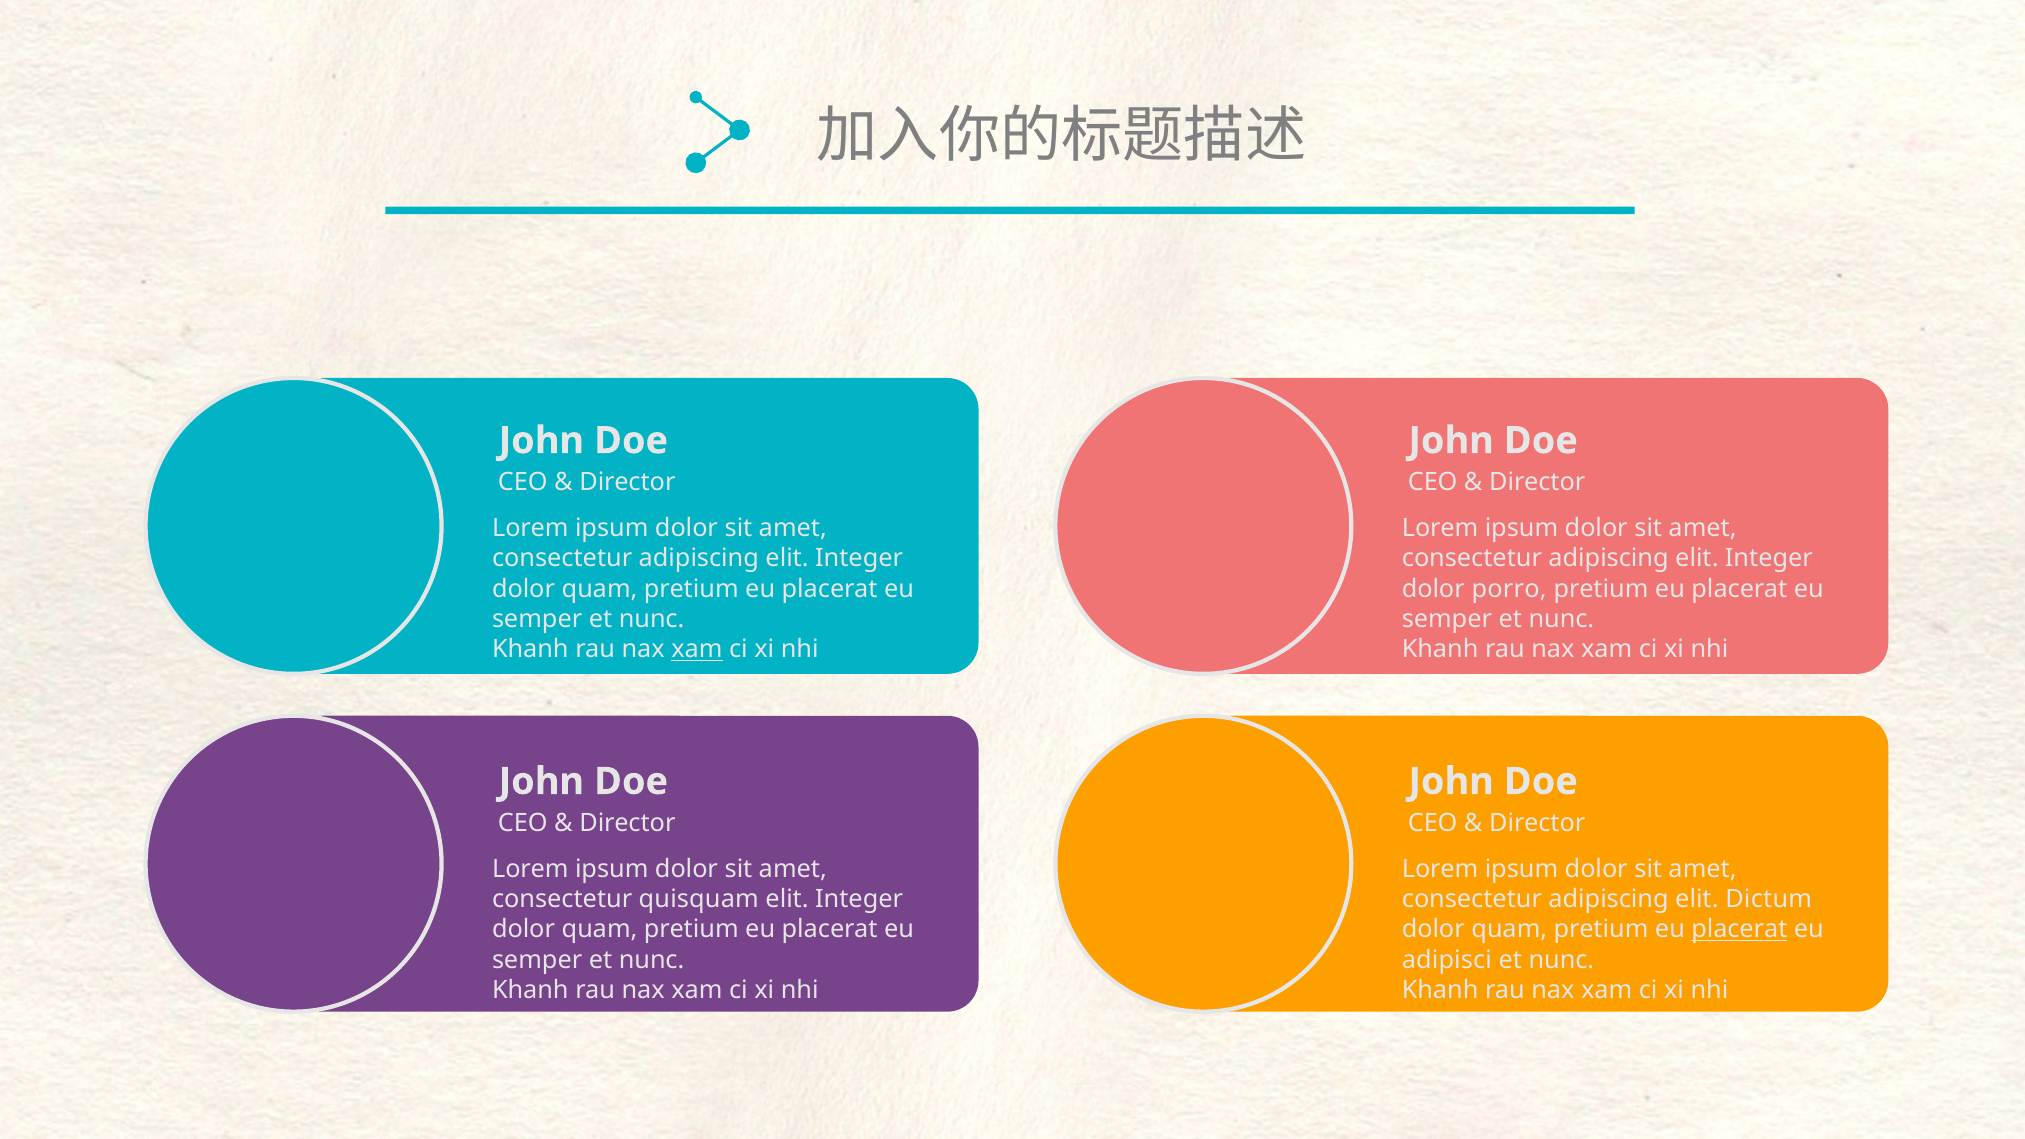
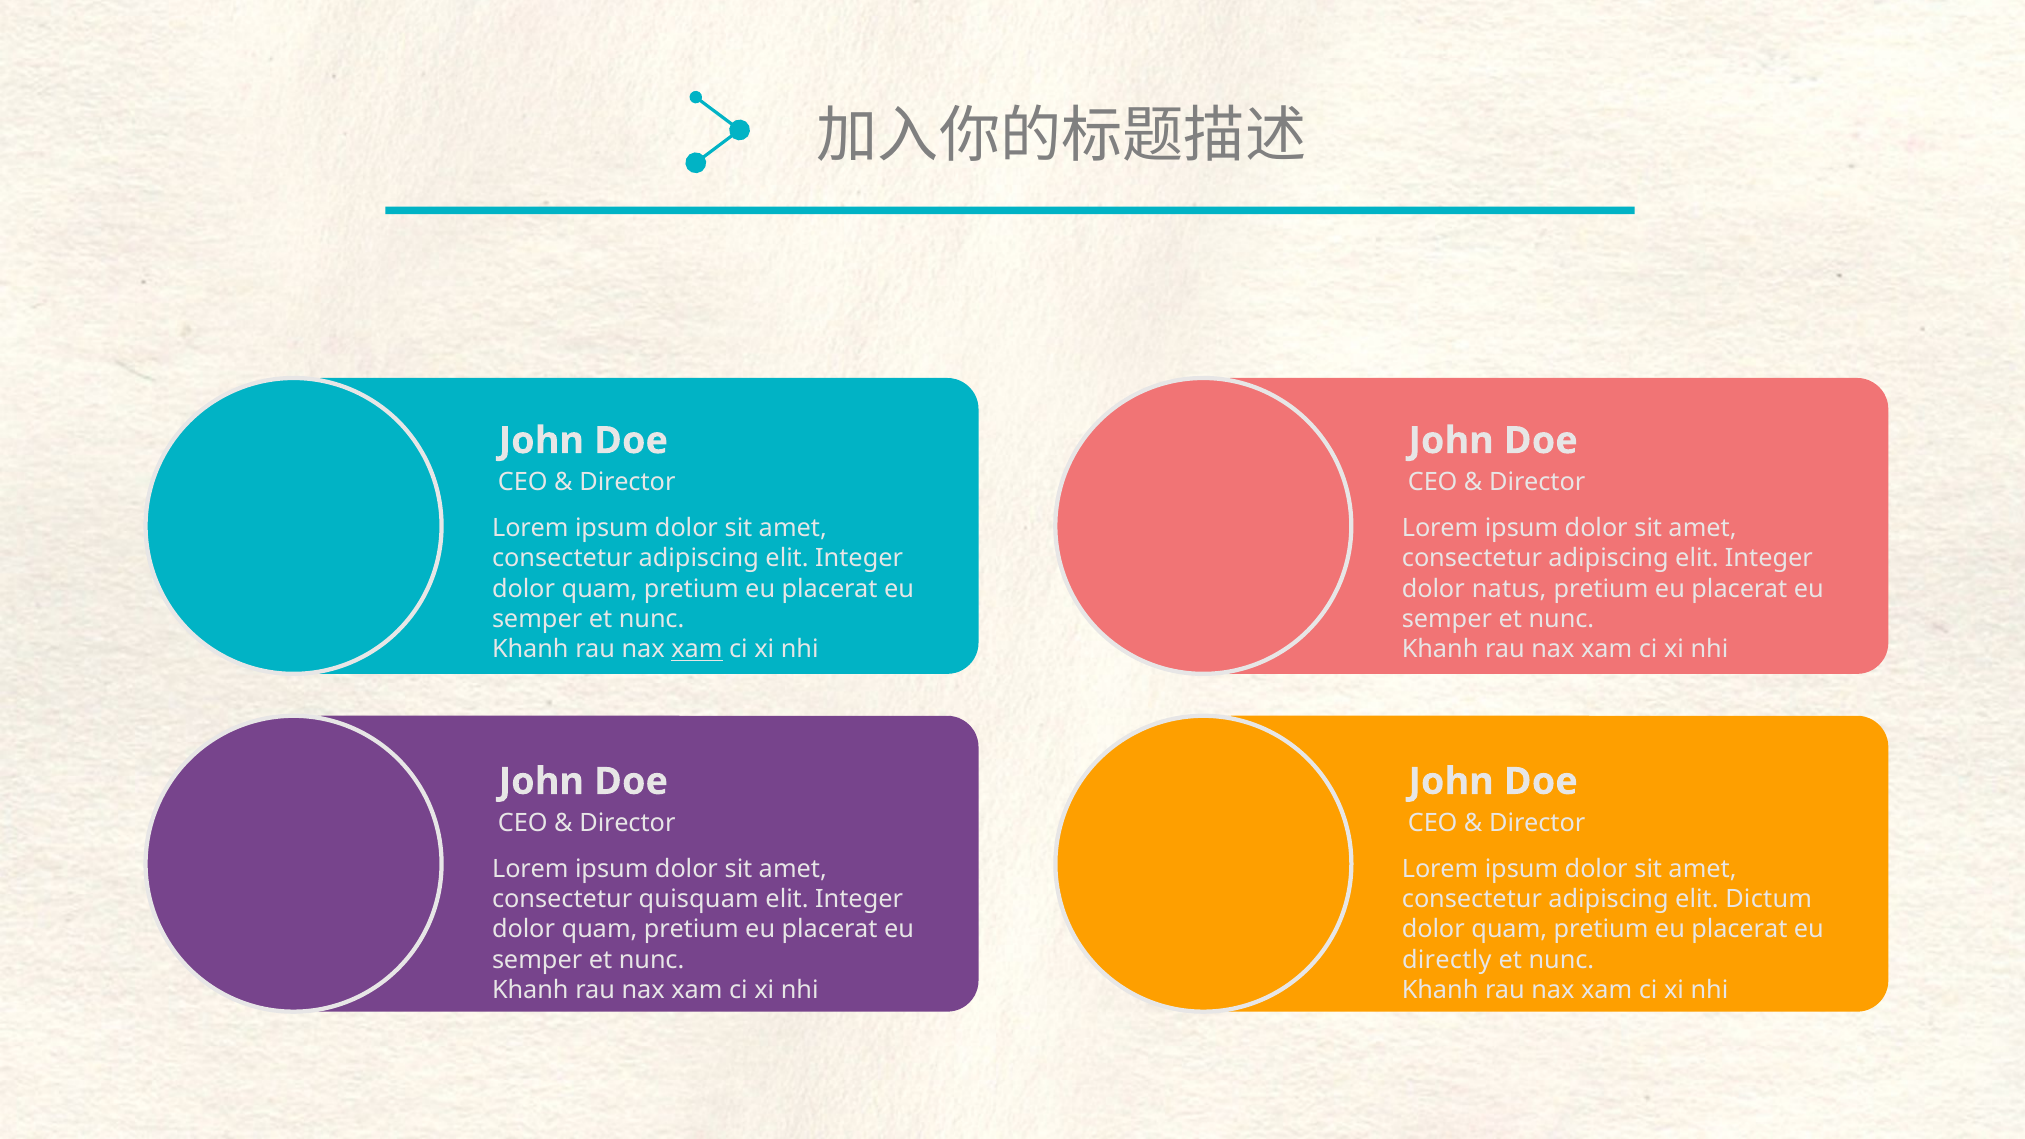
porro: porro -> natus (1509, 589)
placerat underline: present -> none (1739, 930)
adipisci: adipisci -> directly (1447, 960)
